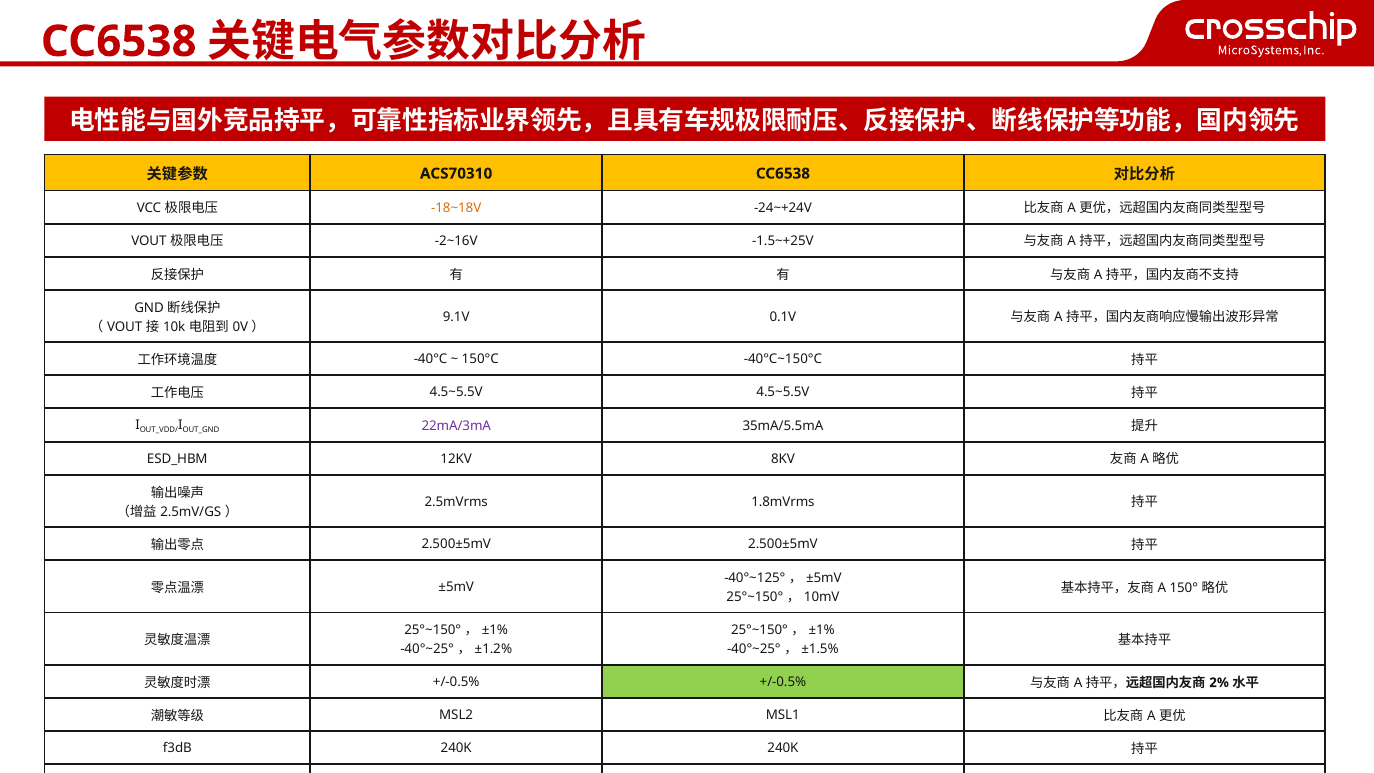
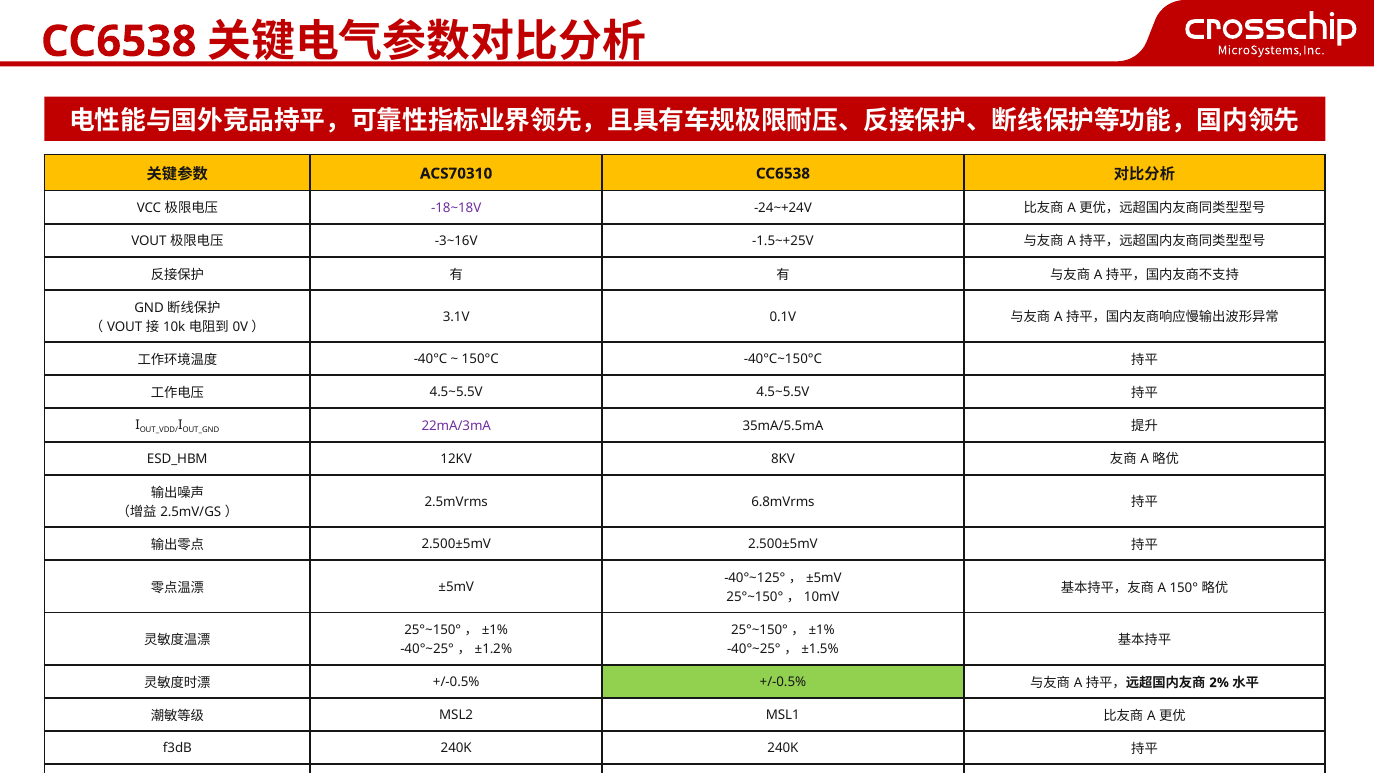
-18~18V colour: orange -> purple (456, 208)
-2~16V: -2~16V -> -3~16V (456, 241)
9.1V: 9.1V -> 3.1V (456, 317)
1.8mVrms: 1.8mVrms -> 6.8mVrms (783, 502)
